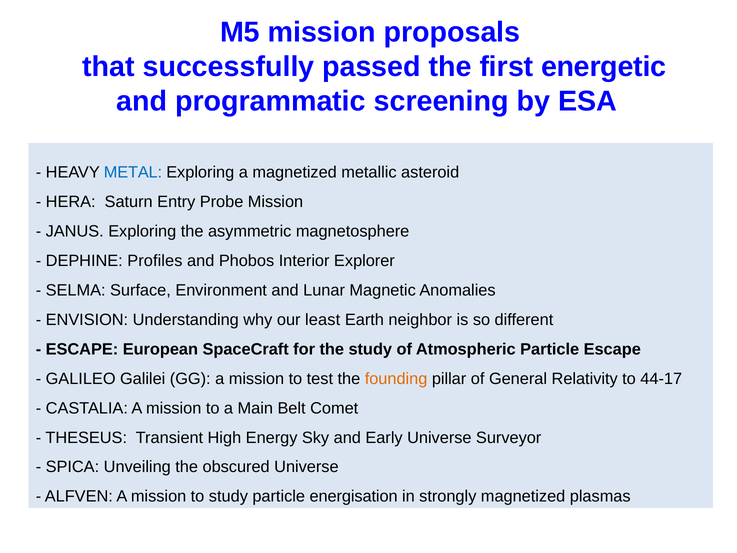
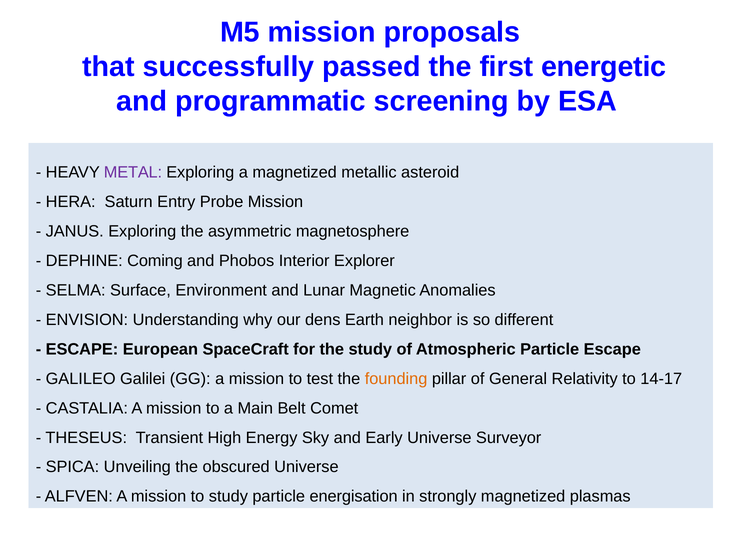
METAL colour: blue -> purple (133, 172)
Profiles: Profiles -> Coming (155, 261)
least: least -> dens (323, 320)
44-17: 44-17 -> 14-17 (661, 379)
